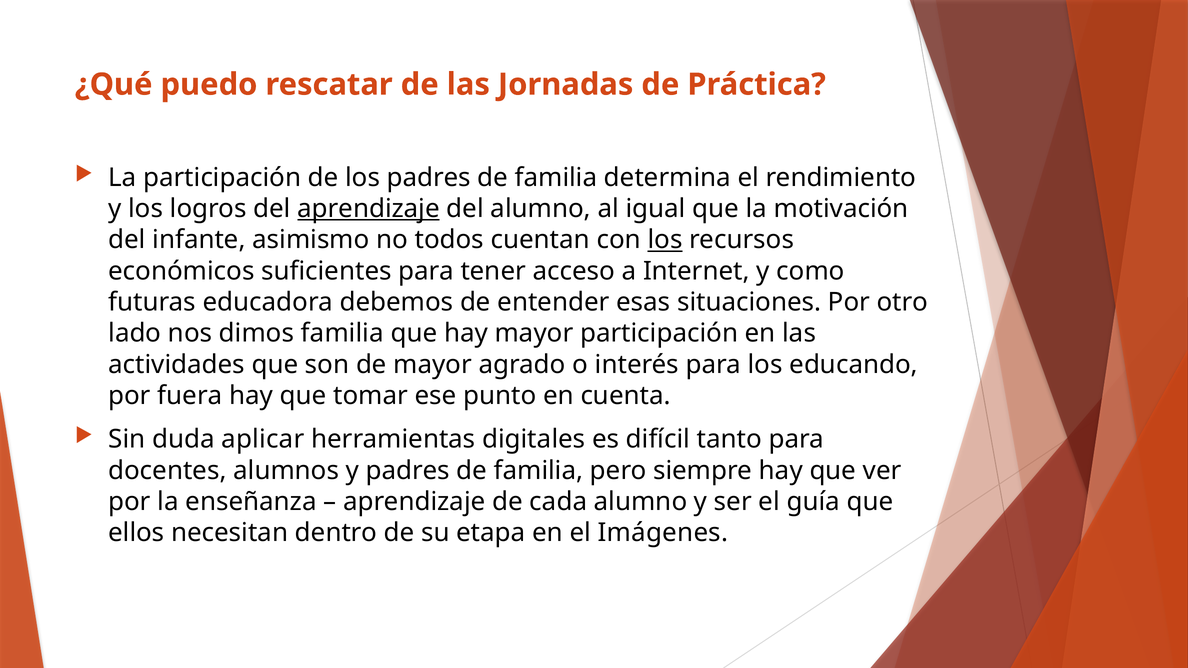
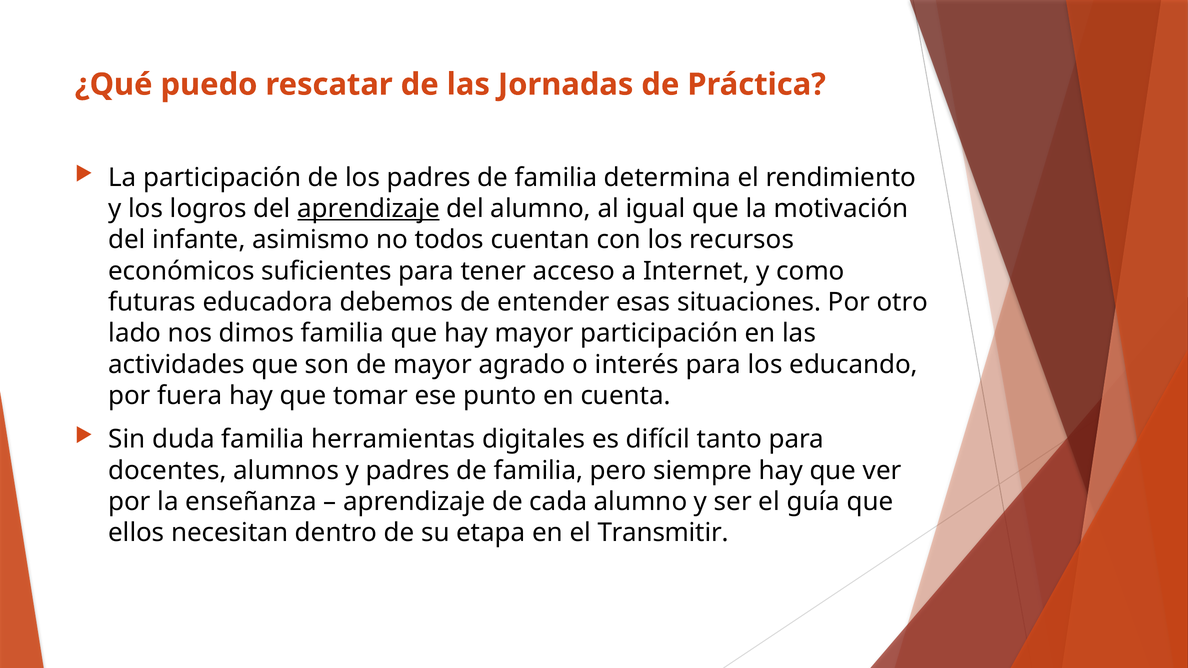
los underline: present -> none (665, 240)
duda aplicar: aplicar -> familia (263, 439)
Imágenes: Imágenes -> Transmitir (663, 533)
